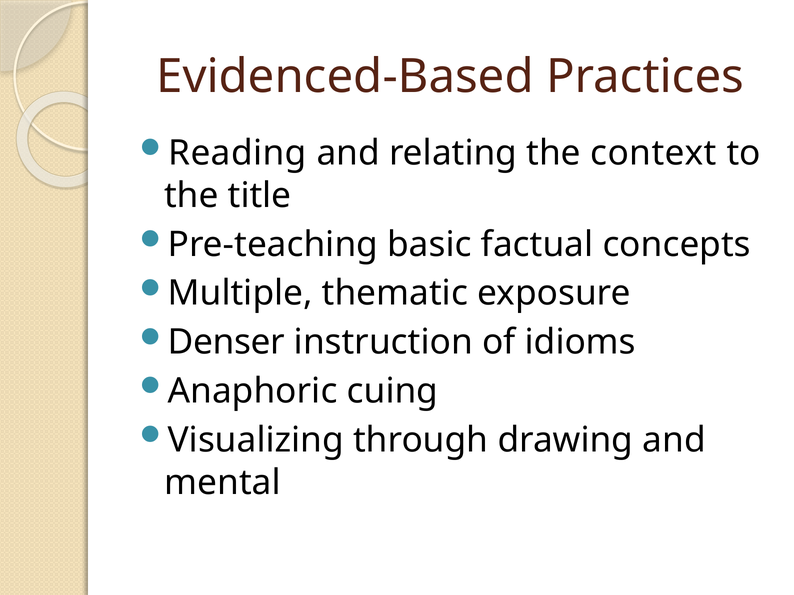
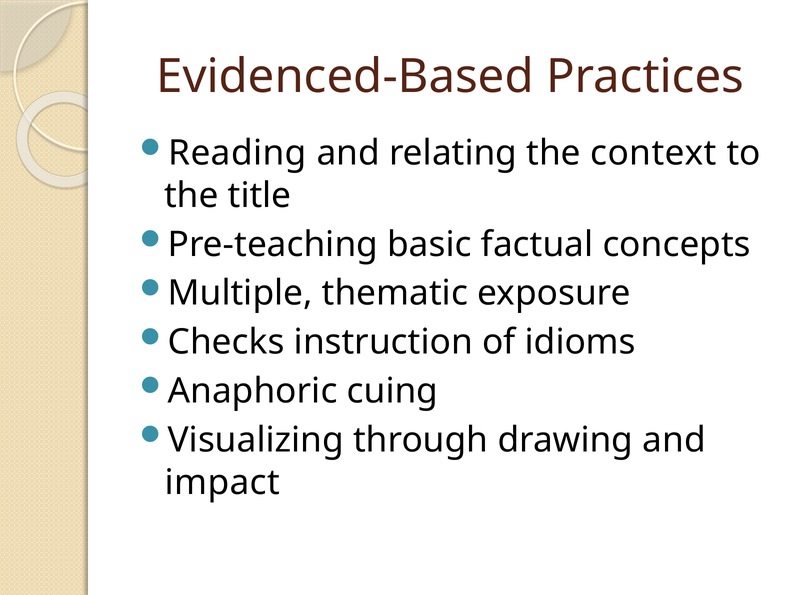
Denser: Denser -> Checks (226, 343)
mental: mental -> impact (222, 483)
